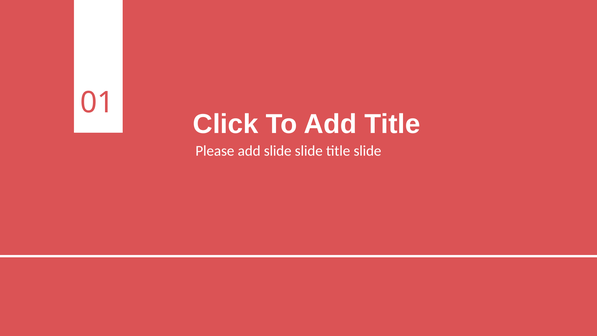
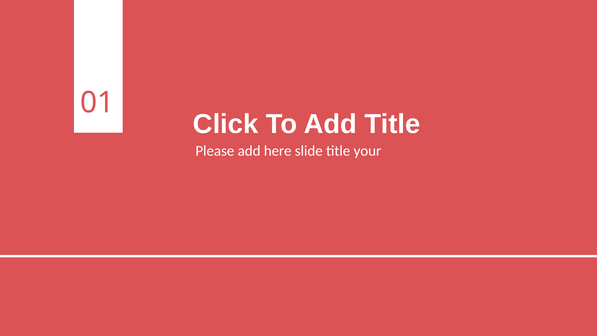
add slide: slide -> here (278, 151)
title slide: slide -> your (367, 151)
